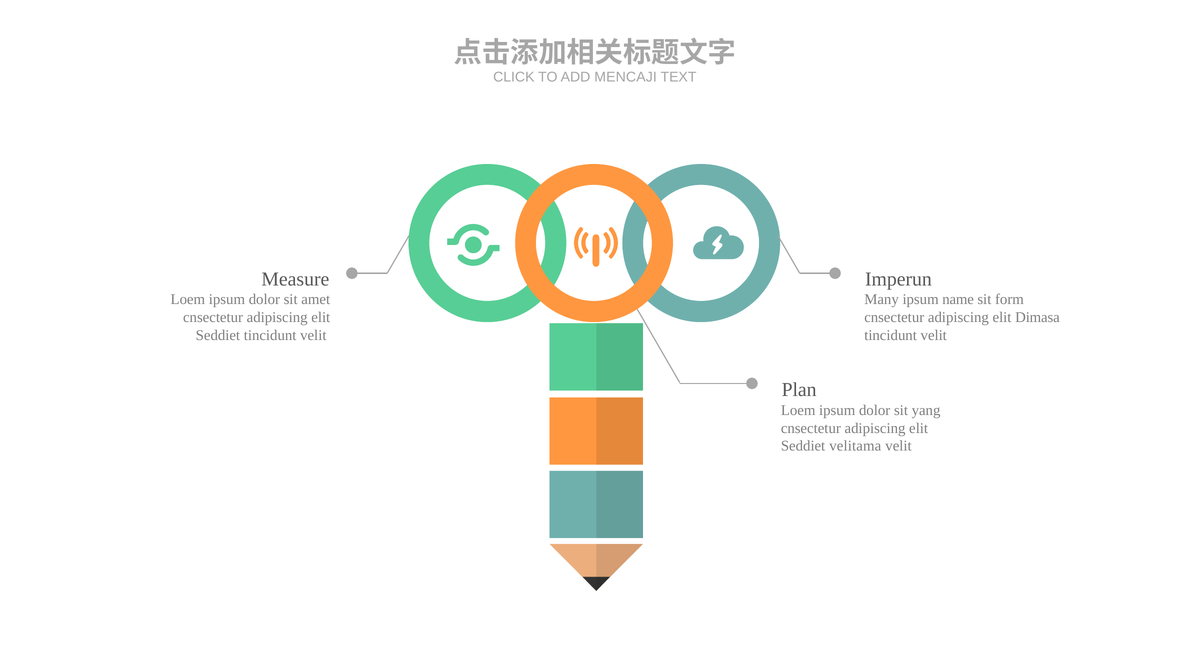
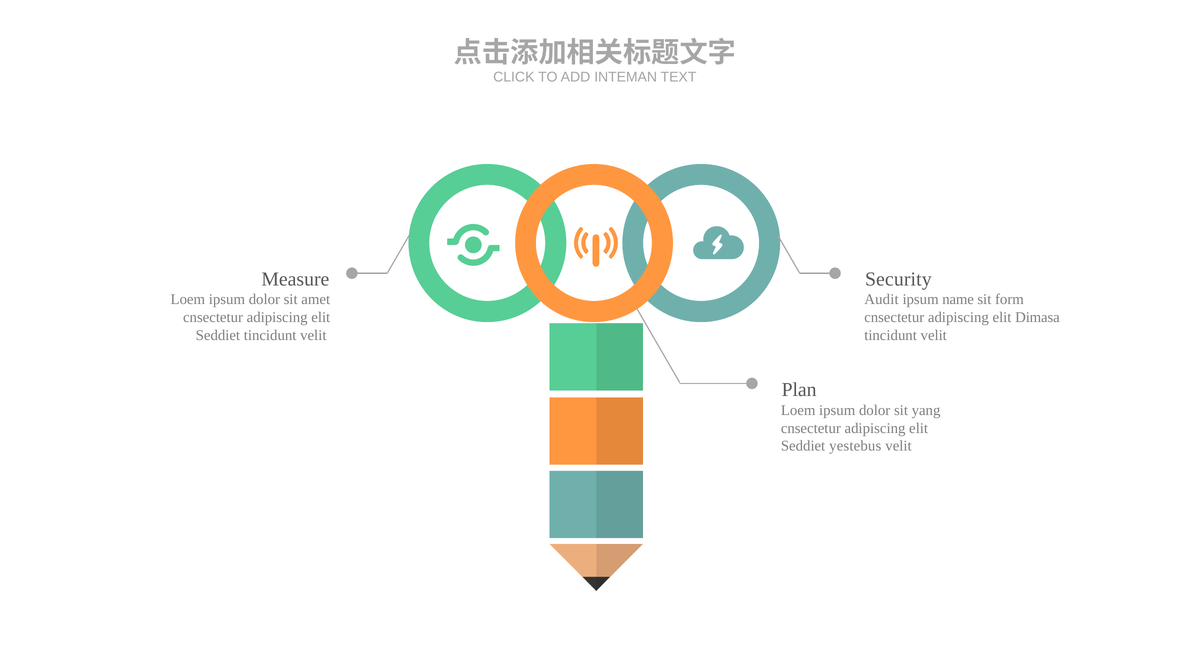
MENCAJI: MENCAJI -> INTEMAN (626, 77)
Imperun: Imperun -> Security (898, 279)
Many: Many -> Audit (881, 299)
velitama: velitama -> yestebus (855, 446)
